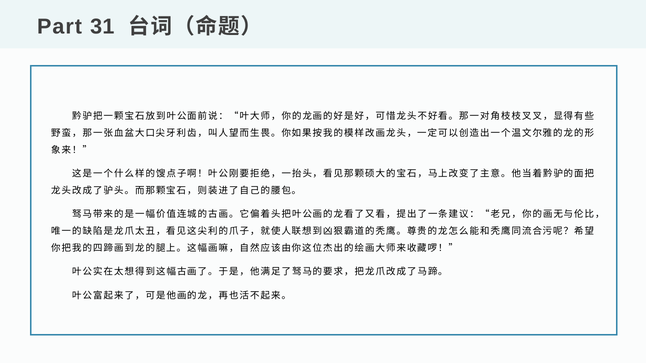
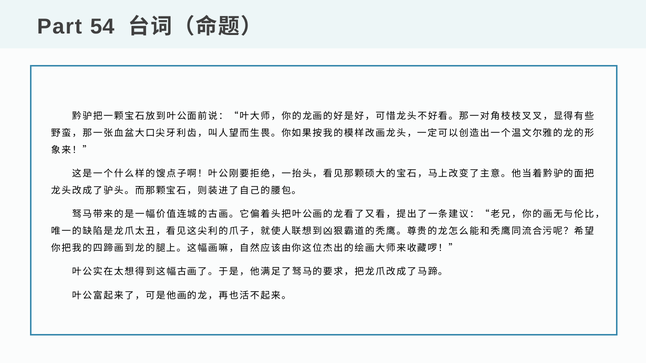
31: 31 -> 54 (102, 26)
